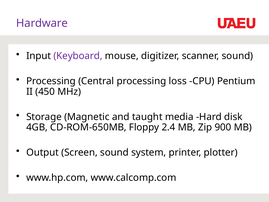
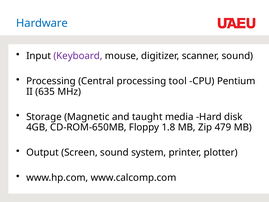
Hardware colour: purple -> blue (42, 23)
loss: loss -> tool (178, 81)
450: 450 -> 635 (45, 91)
2.4: 2.4 -> 1.8 (168, 127)
900: 900 -> 479 (223, 127)
